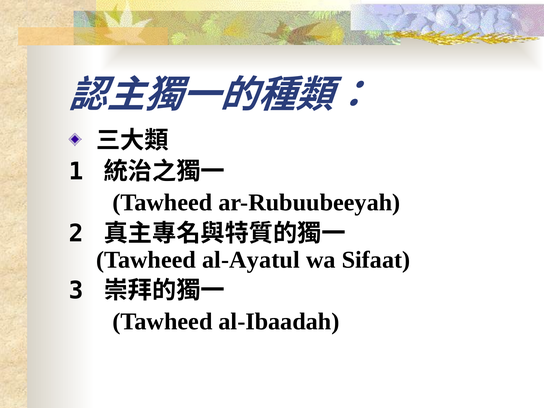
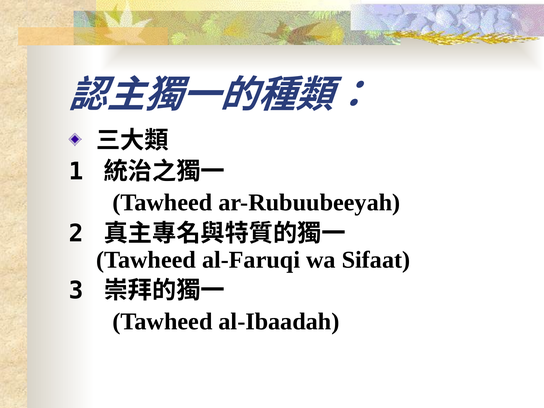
al-Ayatul: al-Ayatul -> al-Faruqi (251, 260)
